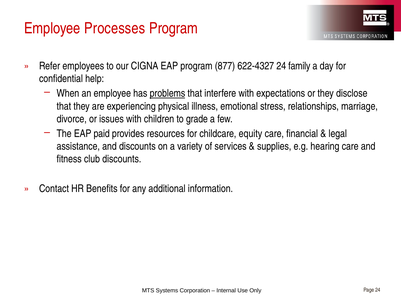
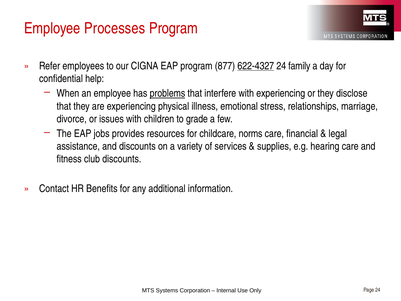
622-4327 underline: none -> present (256, 66)
with expectations: expectations -> experiencing (281, 93)
paid: paid -> jobs (102, 134)
equity: equity -> norms (251, 134)
